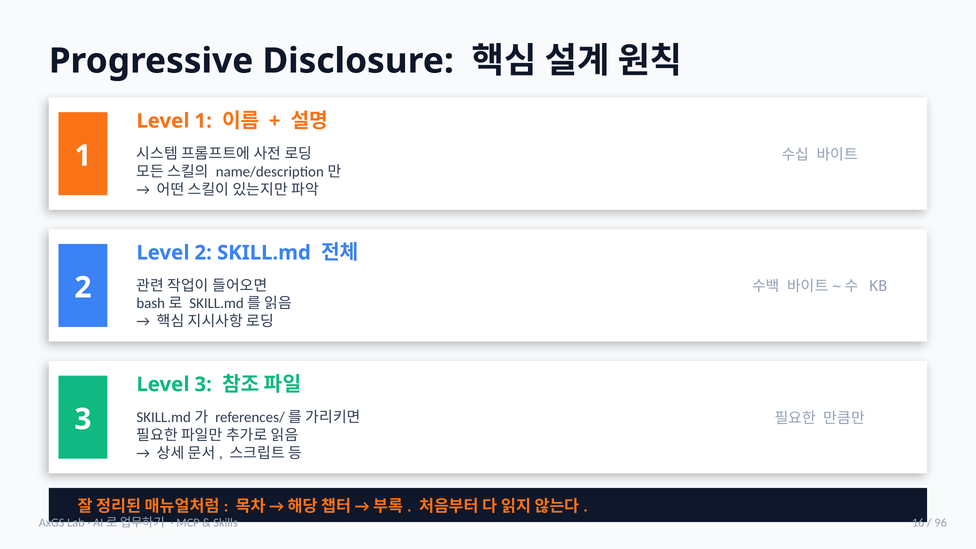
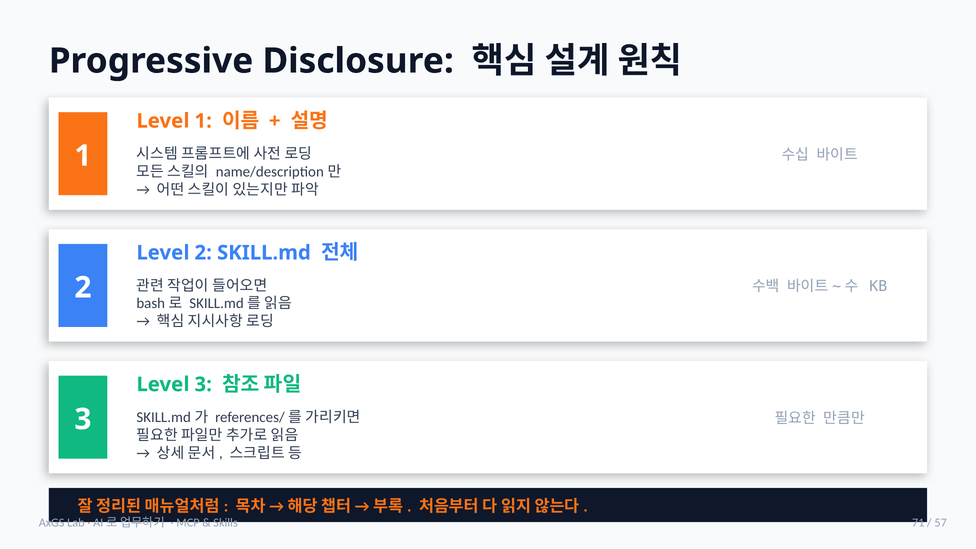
16: 16 -> 71 (918, 523)
96: 96 -> 57 (941, 523)
